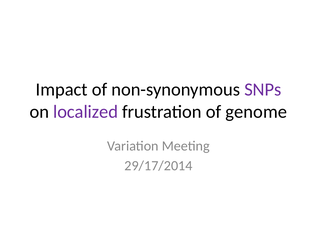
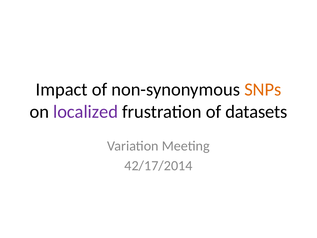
SNPs colour: purple -> orange (263, 90)
genome: genome -> datasets (256, 112)
29/17/2014: 29/17/2014 -> 42/17/2014 (158, 165)
